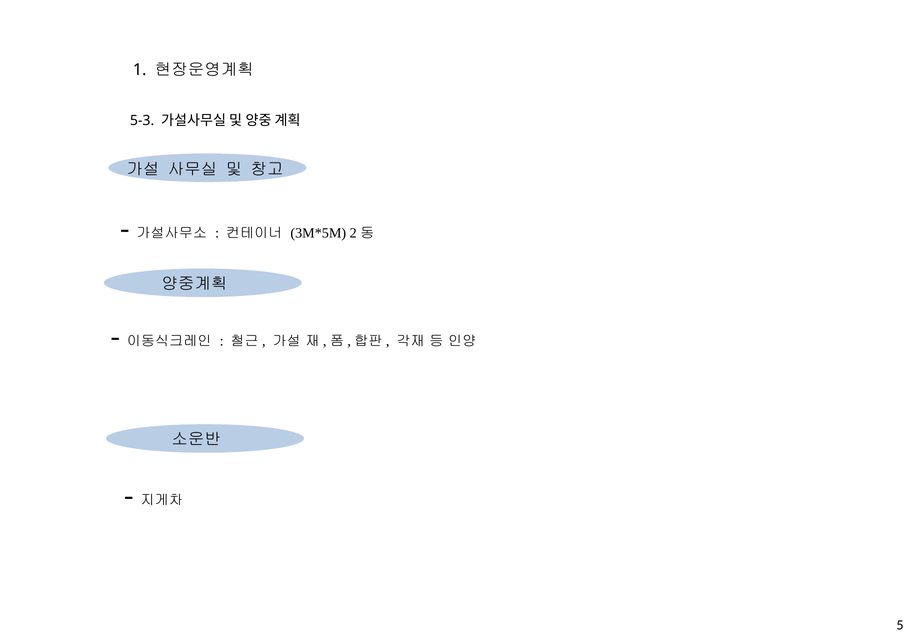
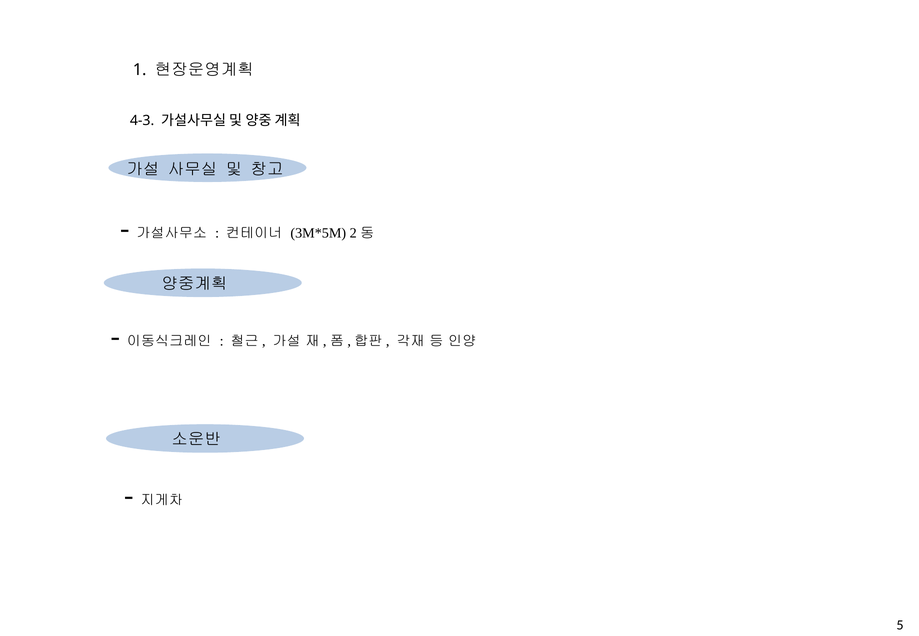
5-3: 5-3 -> 4-3 (142, 121)
